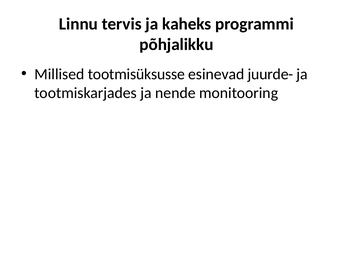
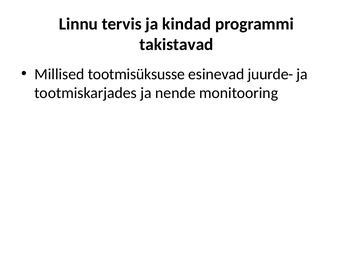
kaheks: kaheks -> kindad (187, 24)
põhjalikku: põhjalikku -> takistavad (176, 44)
